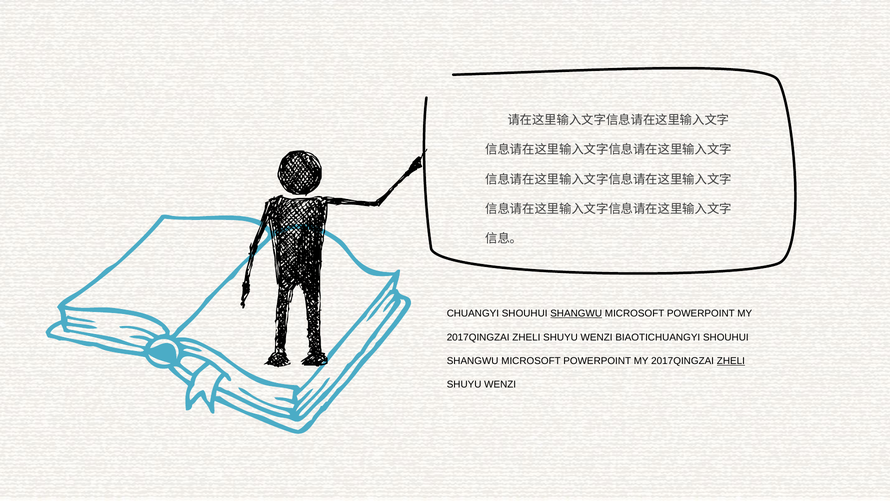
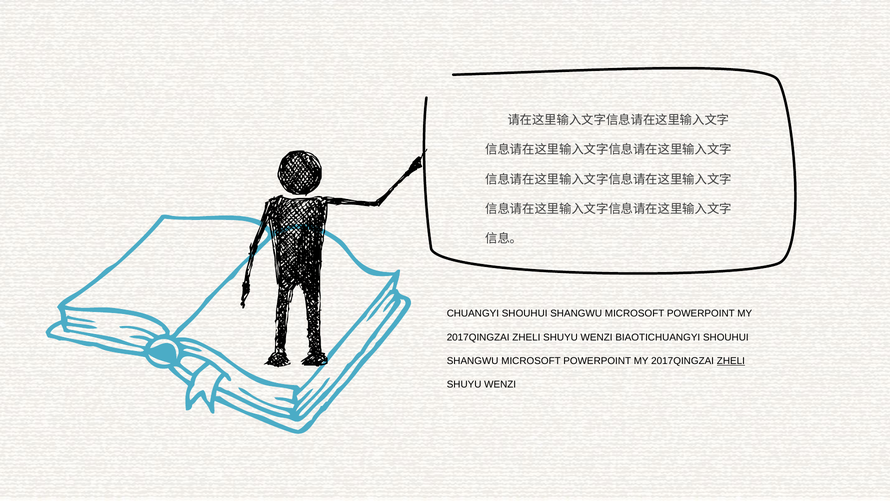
SHANGWU underline: present -> none (576, 313)
